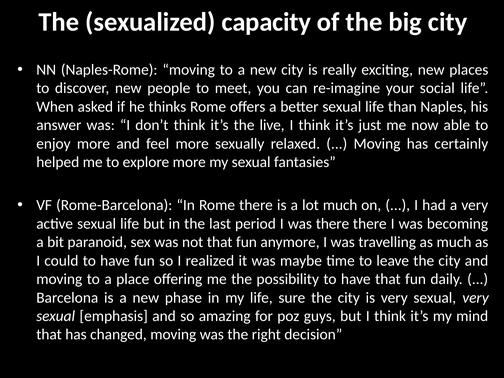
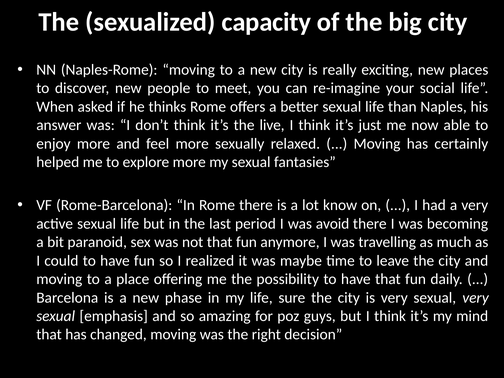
lot much: much -> know (340, 205)
was there: there -> avoid (333, 224)
